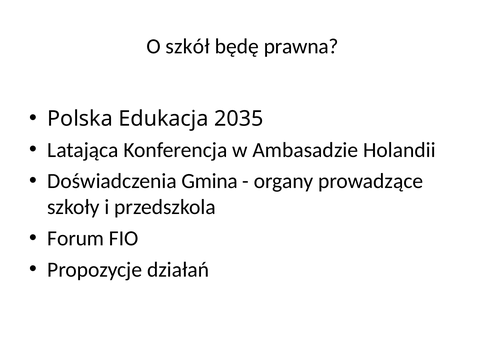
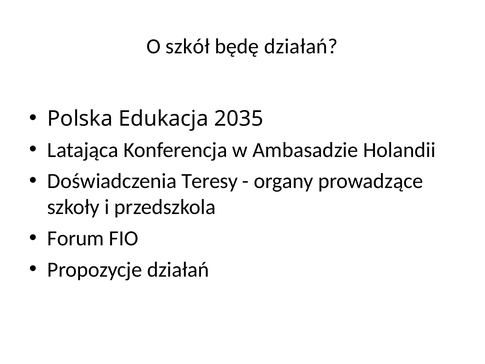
będę prawna: prawna -> działań (301, 46)
Gmina: Gmina -> Teresy (210, 181)
